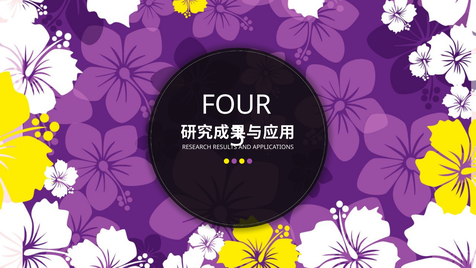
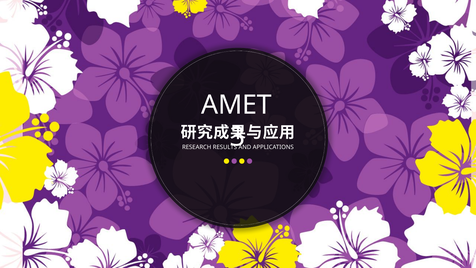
FOUR: FOUR -> AMET (236, 105)
